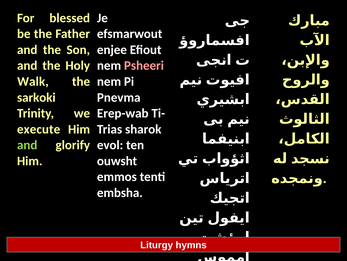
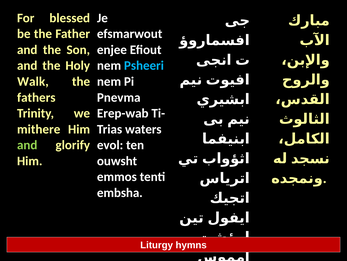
Psheeri colour: pink -> light blue (144, 65)
sarkoki: sarkoki -> fathers (36, 97)
execute: execute -> mithere (39, 129)
sharok: sharok -> waters (143, 129)
